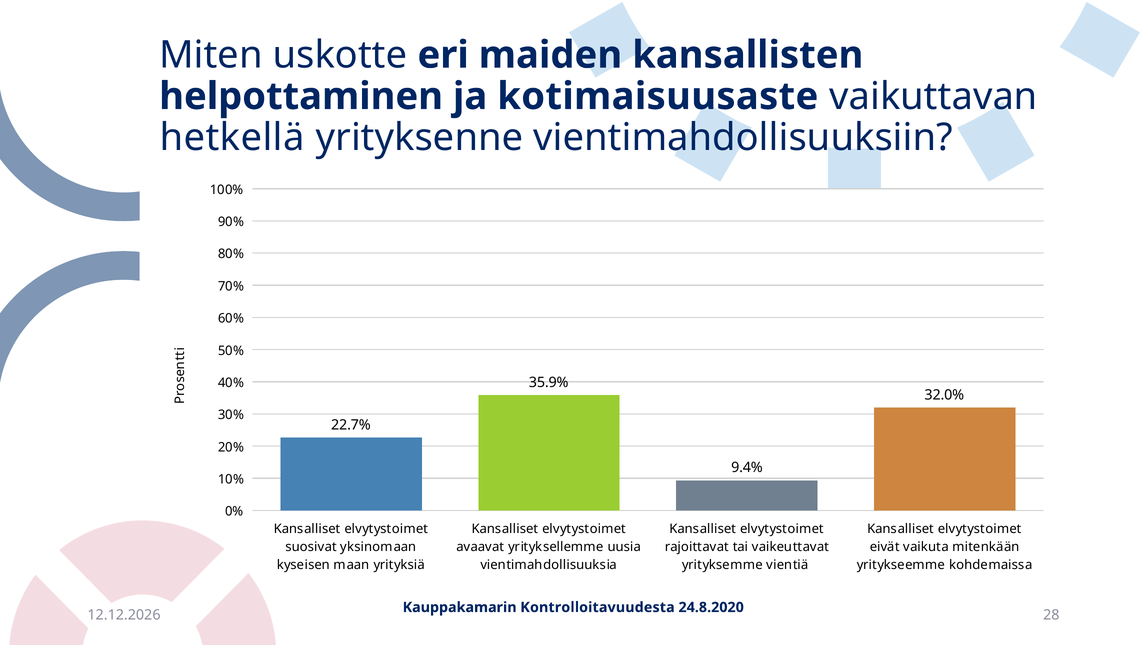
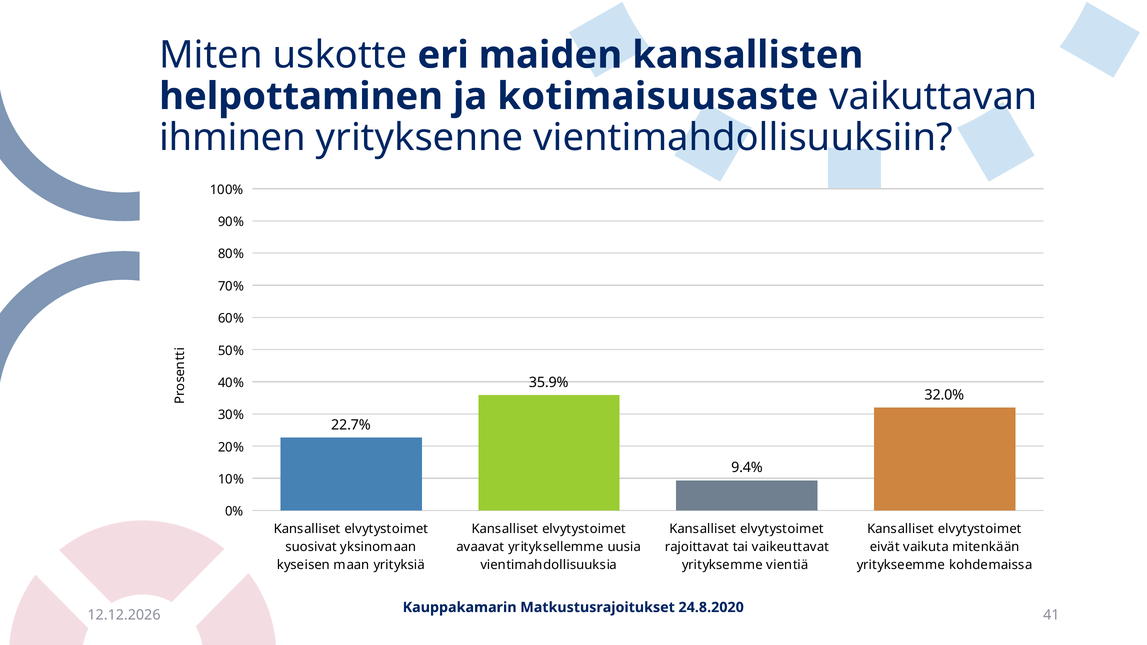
hetkellä: hetkellä -> ihminen (233, 138)
Kontrolloitavuudesta: Kontrolloitavuudesta -> Matkustusrajoitukset (598, 608)
28: 28 -> 41 (1051, 615)
